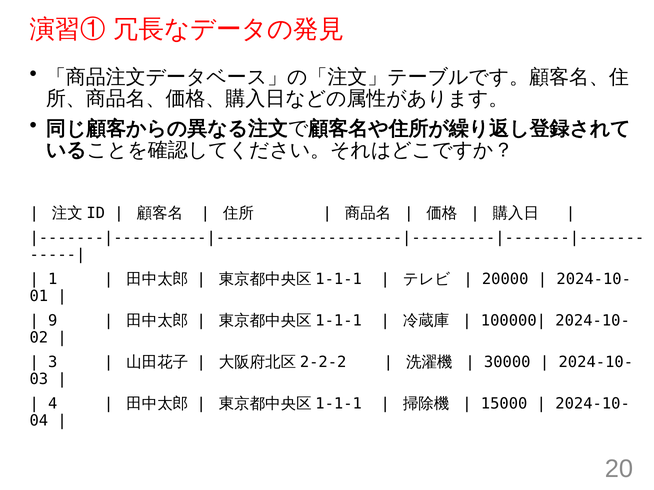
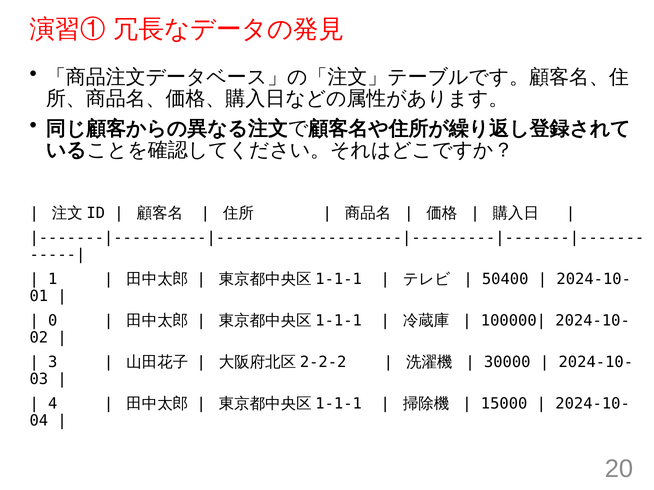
20000: 20000 -> 50400 (505, 280)
9: 9 -> 0 (53, 321)
